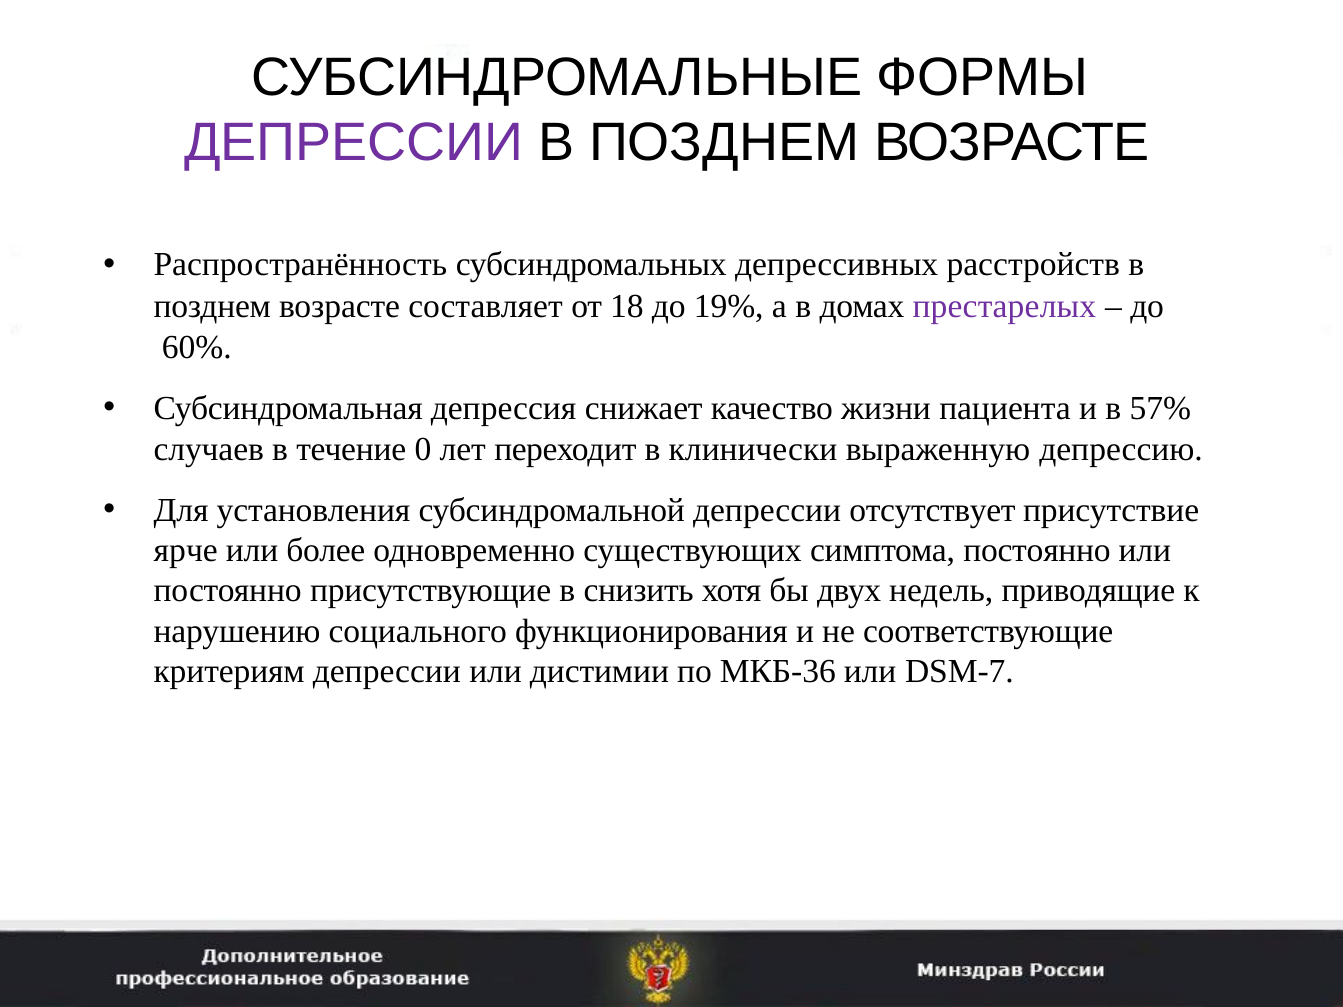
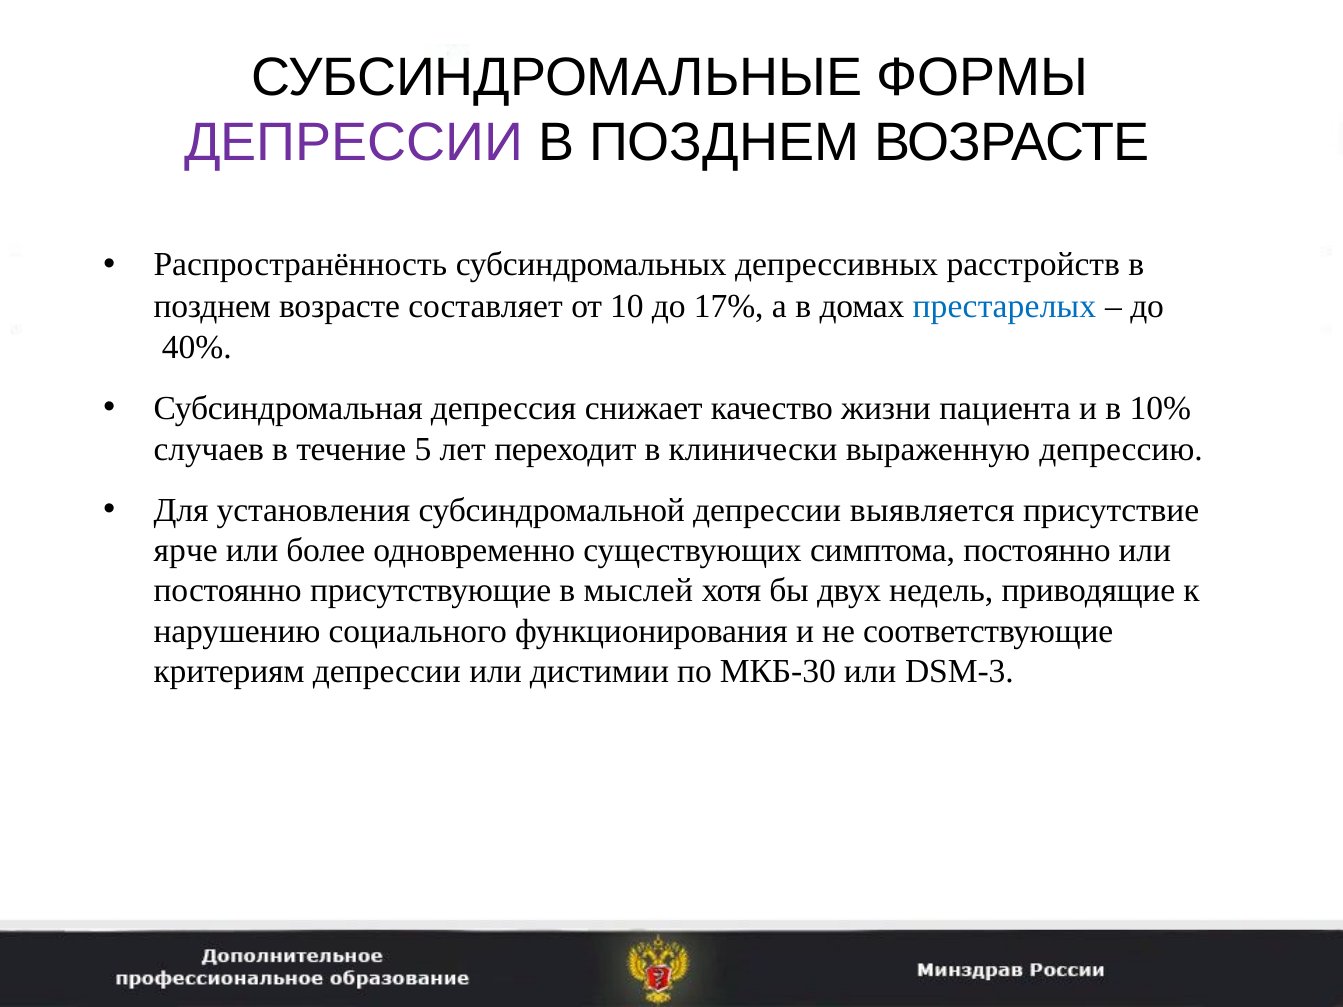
18: 18 -> 10 (627, 306)
19%: 19% -> 17% (729, 306)
престарелых colour: purple -> blue (1004, 306)
60%: 60% -> 40% (197, 347)
57%: 57% -> 10% (1160, 408)
0: 0 -> 5 (423, 449)
отсутствует: отсутствует -> выявляется (932, 510)
снизить: снизить -> мыслей (638, 591)
МКБ-36: МКБ-36 -> МКБ-30 (778, 672)
DSM-7: DSM-7 -> DSM-3 (959, 672)
